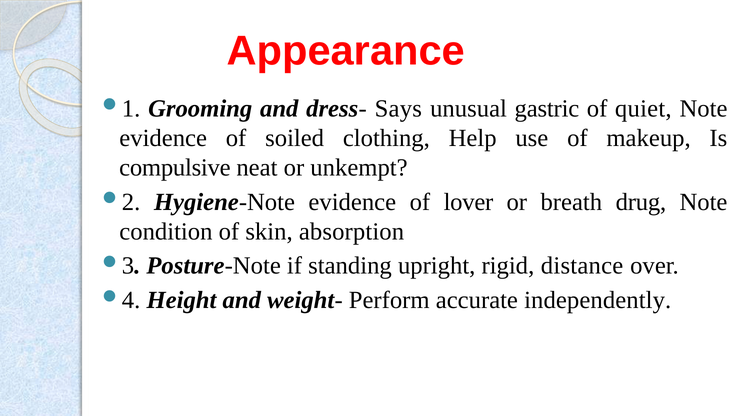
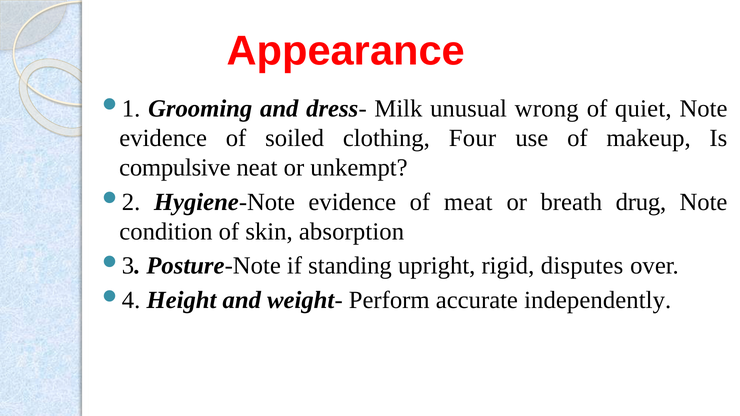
Says: Says -> Milk (398, 109)
gastric: gastric -> wrong (547, 109)
Help: Help -> Four (473, 138)
lover: lover -> meat (468, 202)
distance: distance -> disputes (582, 266)
